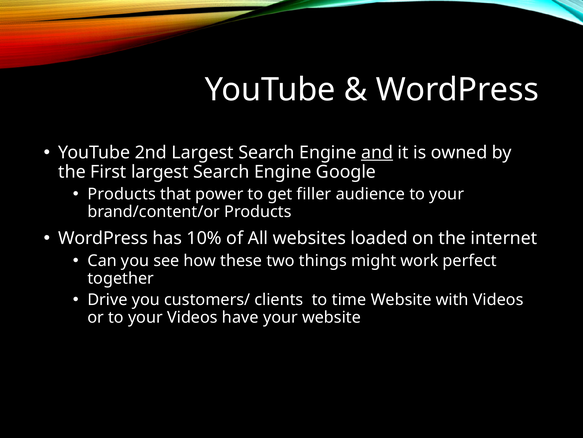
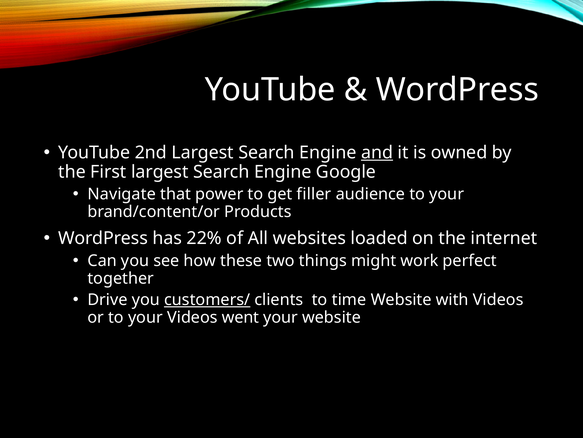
Products: Products -> Navigate (122, 194)
10%: 10% -> 22% (204, 238)
customers/ underline: none -> present (207, 299)
have: have -> went (240, 317)
